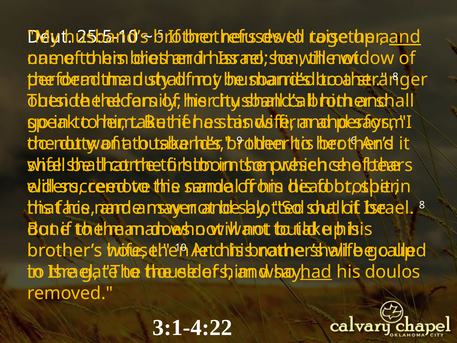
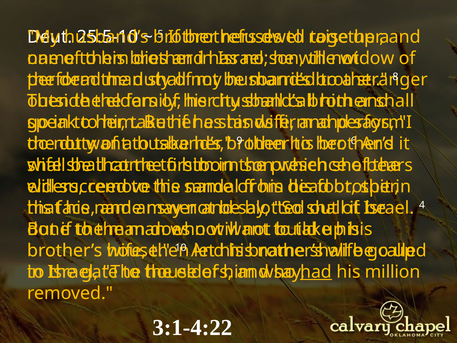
and underline: present -> none (405, 37)
8: 8 -> 4 (422, 205)
doulos: doulos -> million (393, 272)
